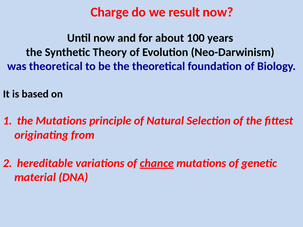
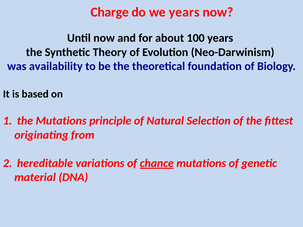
we result: result -> years (184, 12)
was theoretical: theoretical -> availability (56, 66)
